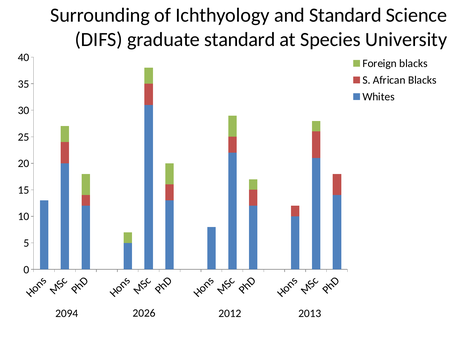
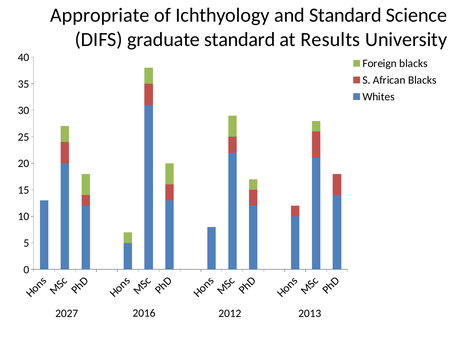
Surrounding: Surrounding -> Appropriate (100, 15)
Species: Species -> Results (330, 39)
2026: 2026 -> 2016 (144, 313)
2094: 2094 -> 2027 (67, 314)
